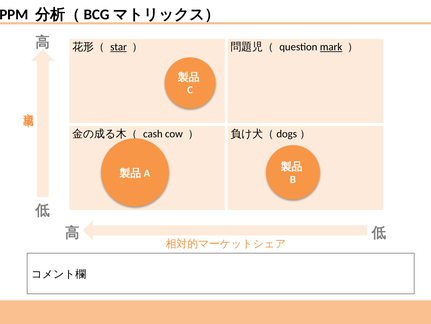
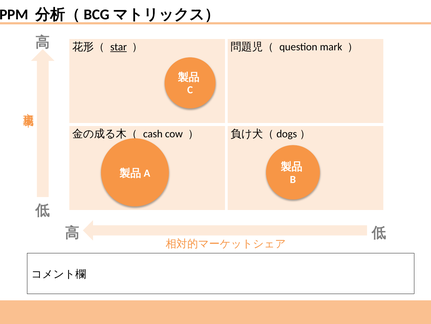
mark underline: present -> none (331, 47)
